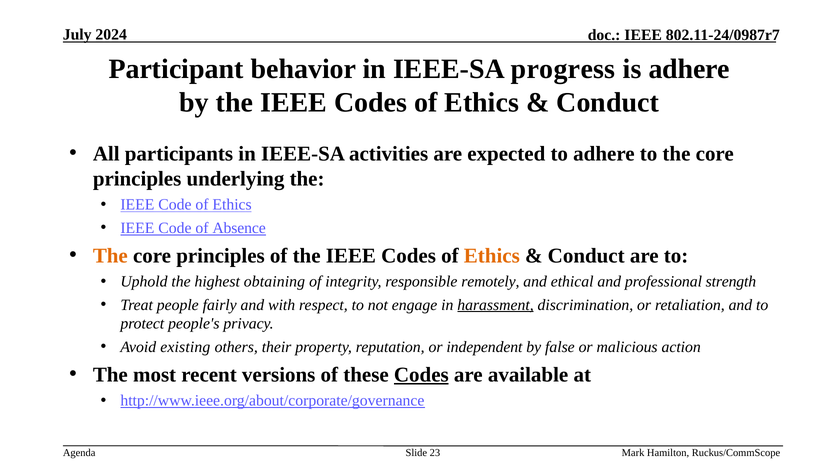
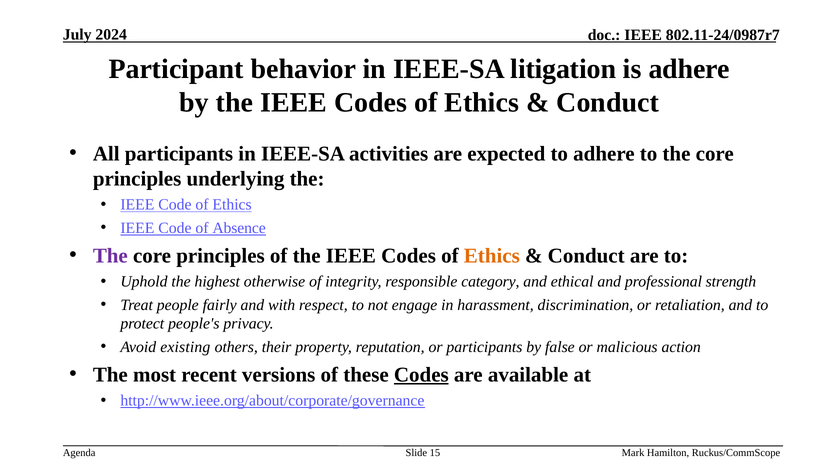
progress: progress -> litigation (563, 69)
The colour: orange -> purple (110, 256)
obtaining: obtaining -> otherwise (275, 282)
remotely: remotely -> category (490, 282)
harassment underline: present -> none (495, 305)
or independent: independent -> participants (484, 347)
23: 23 -> 15 (435, 453)
